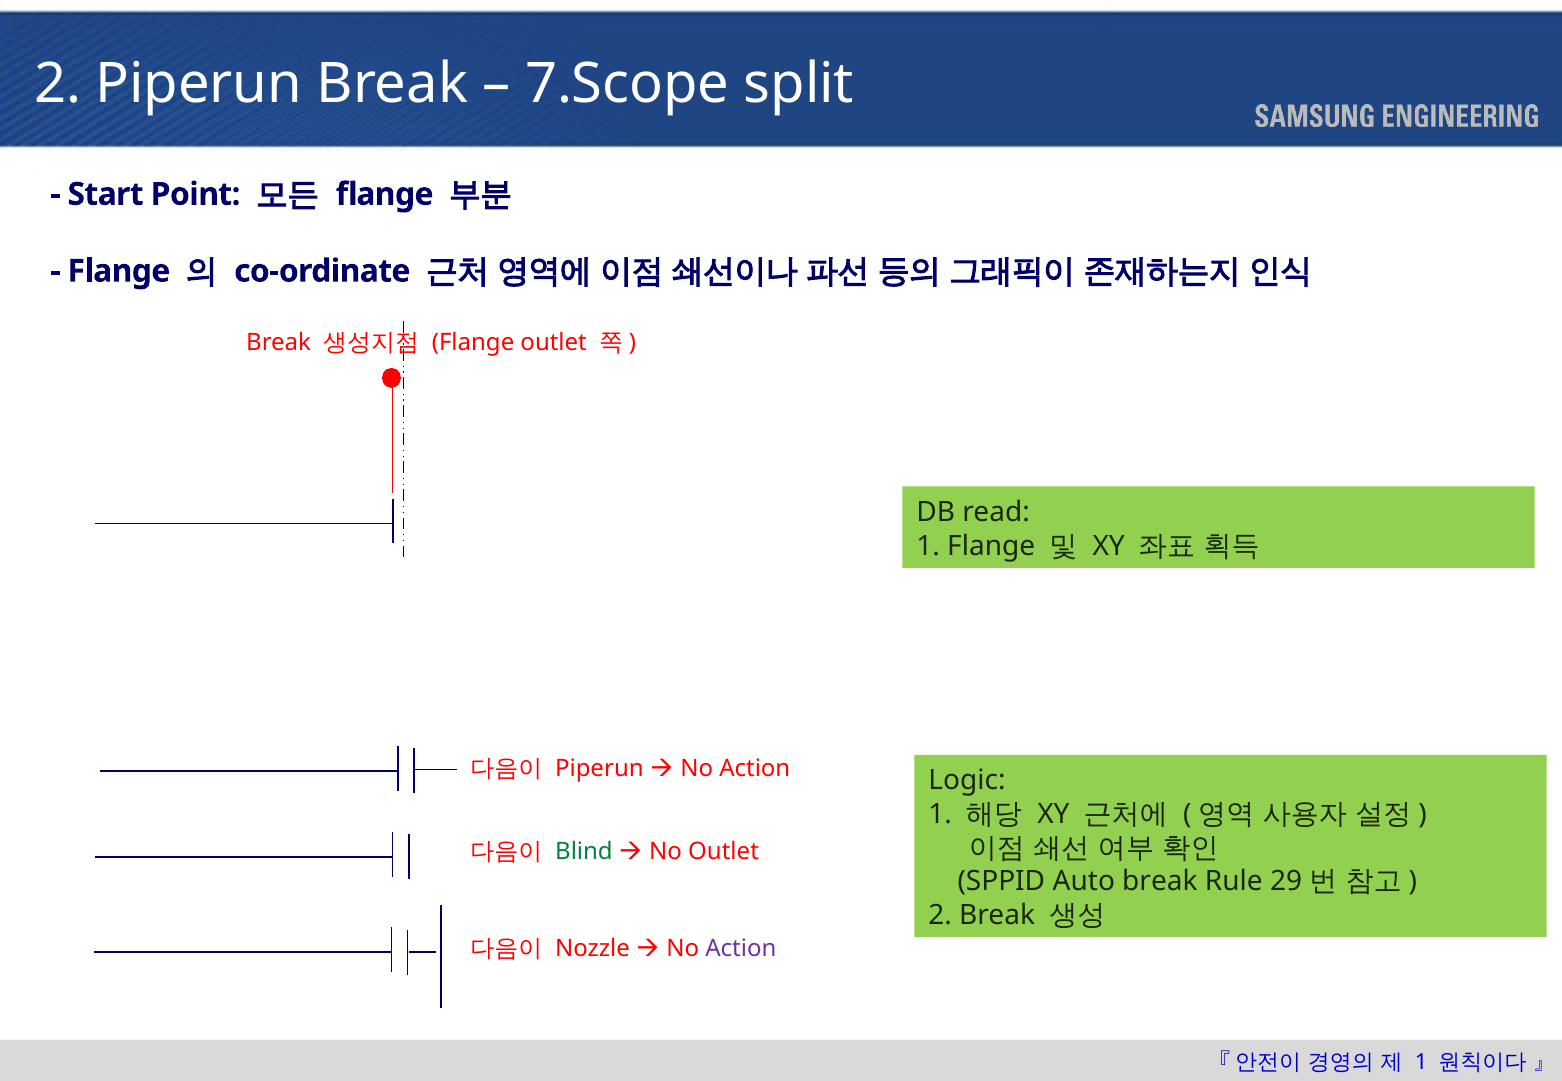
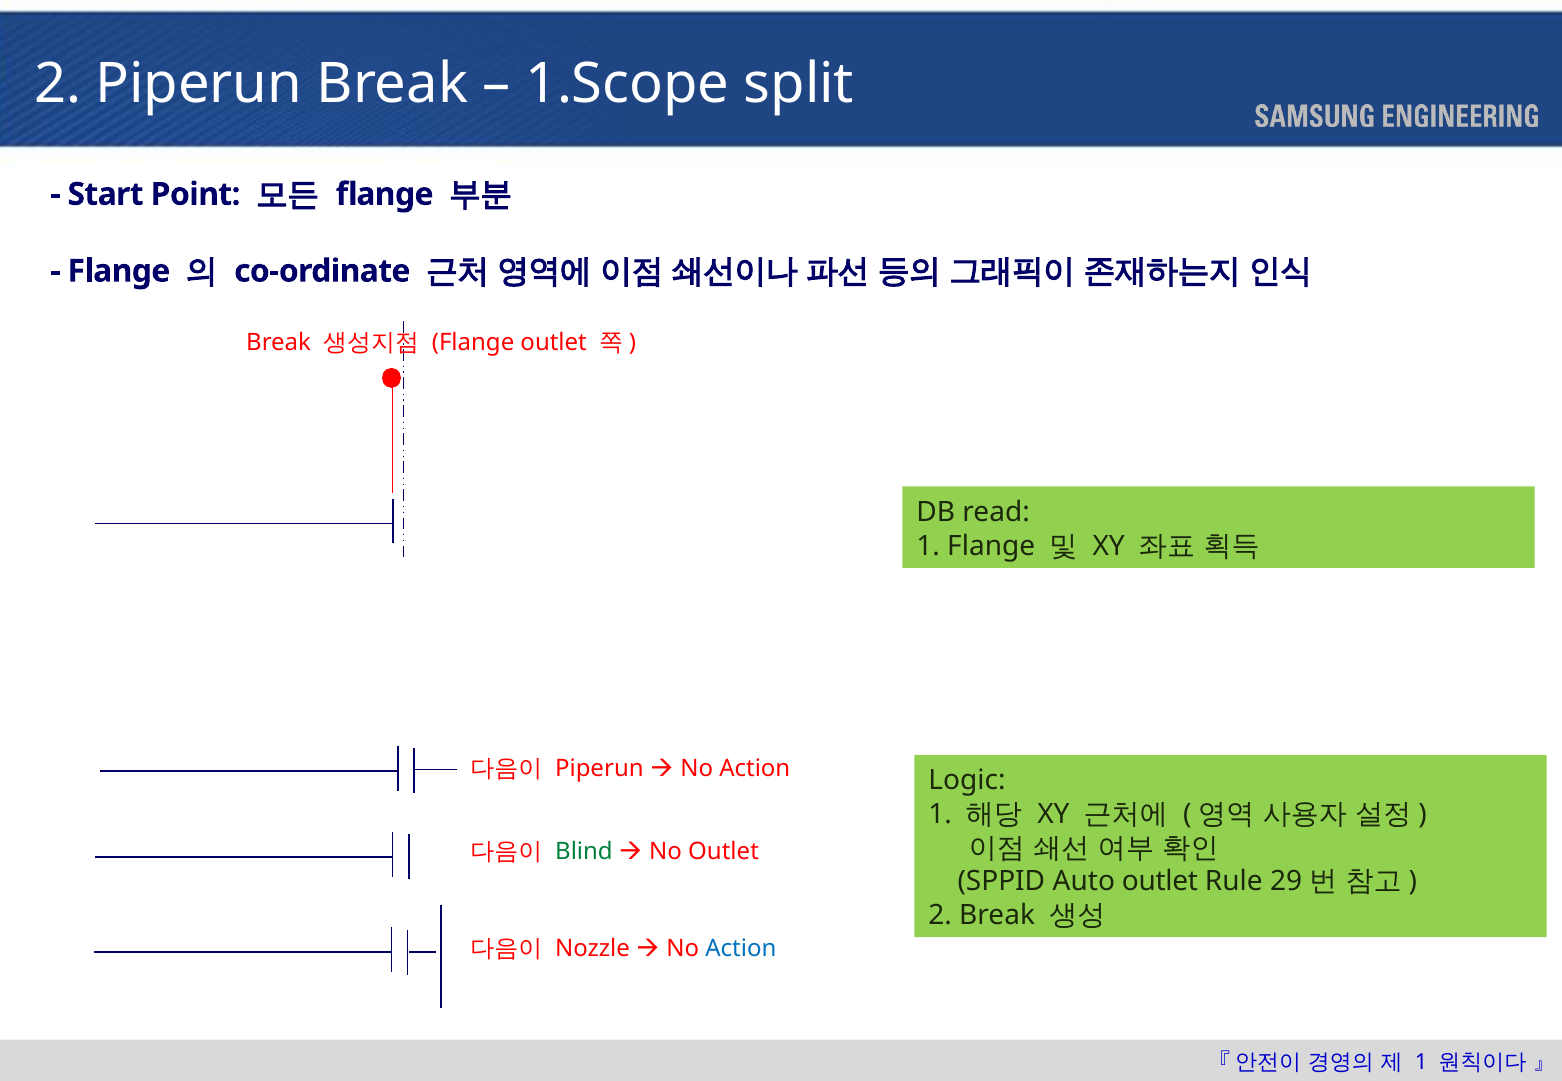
7.Scope: 7.Scope -> 1.Scope (627, 84)
Auto break: break -> outlet (1160, 882)
Action colour: purple -> blue (741, 949)
